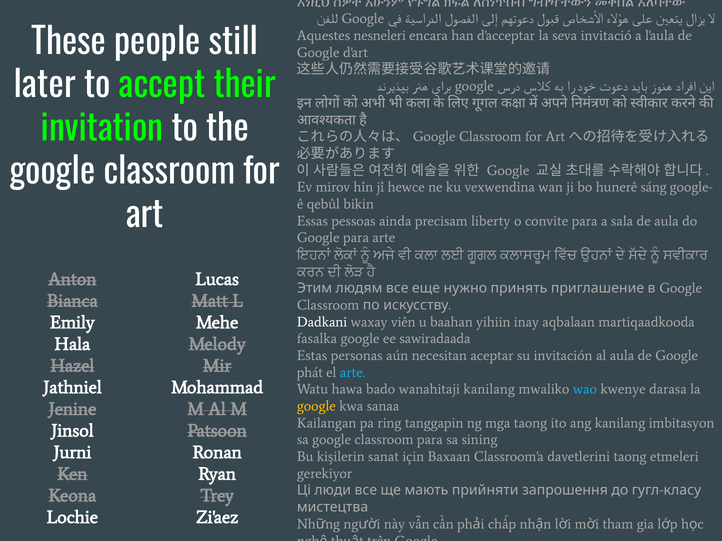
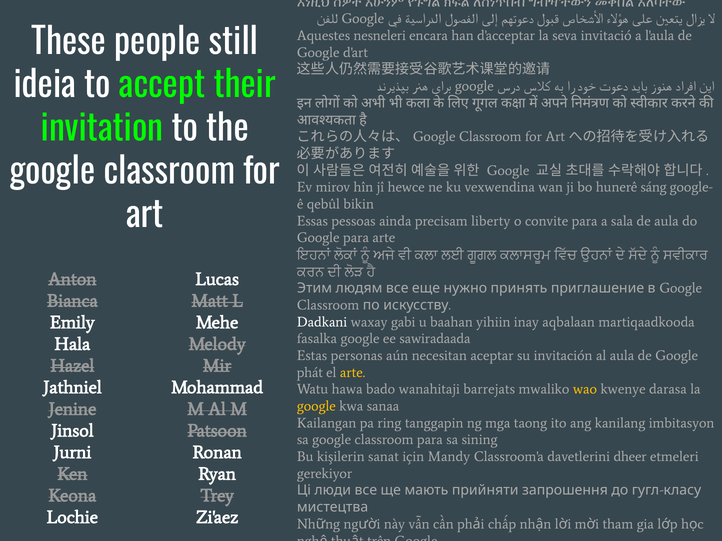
later: later -> ideia (45, 86)
viên: viên -> gabi (403, 322)
arte colour: light blue -> yellow (353, 373)
wanahitaji kanilang: kanilang -> barrejats (489, 390)
wao colour: light blue -> yellow (585, 390)
Baxaan: Baxaan -> Mandy (449, 457)
davetlerini taong: taong -> dheer (630, 457)
